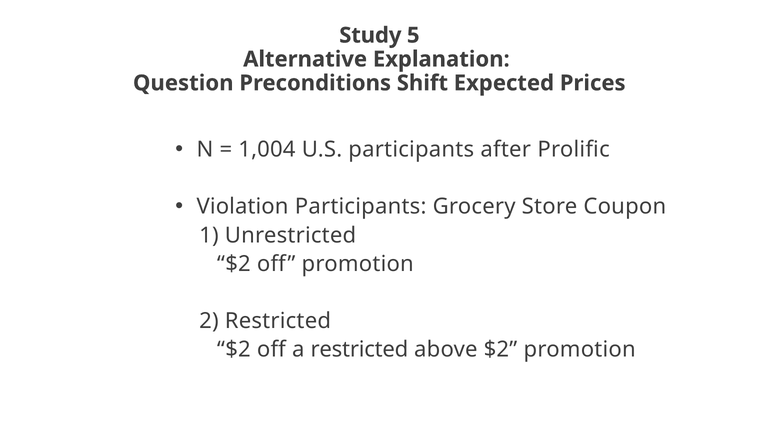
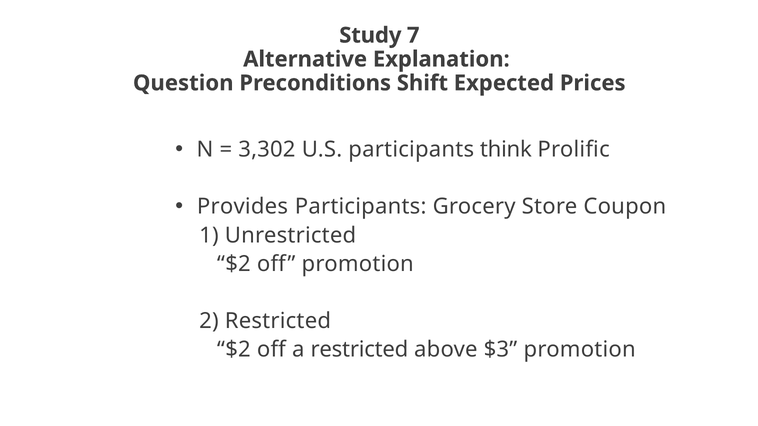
5: 5 -> 7 (413, 35)
1,004: 1,004 -> 3,302 (267, 150)
after: after -> think (506, 150)
Violation: Violation -> Provides (242, 207)
above $2: $2 -> $3 (500, 350)
